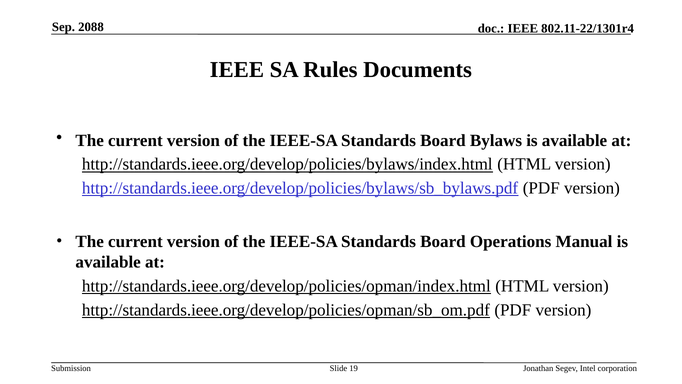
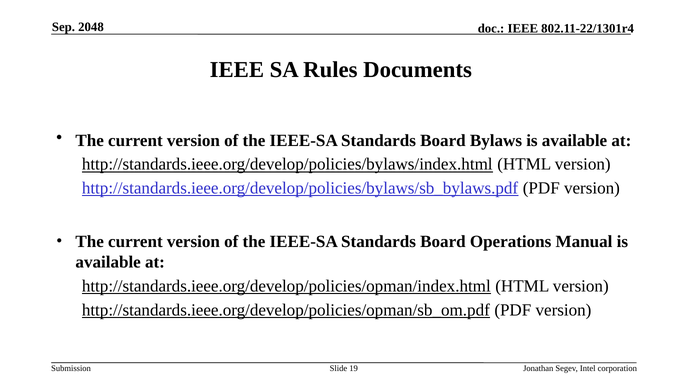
2088: 2088 -> 2048 (91, 27)
